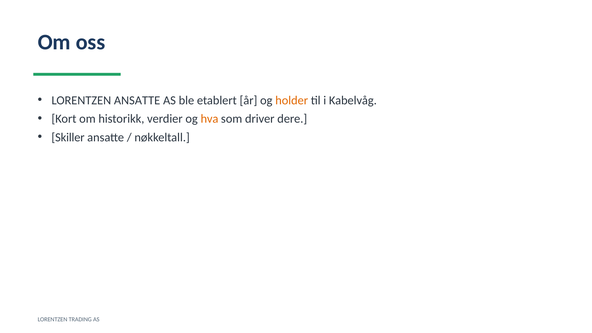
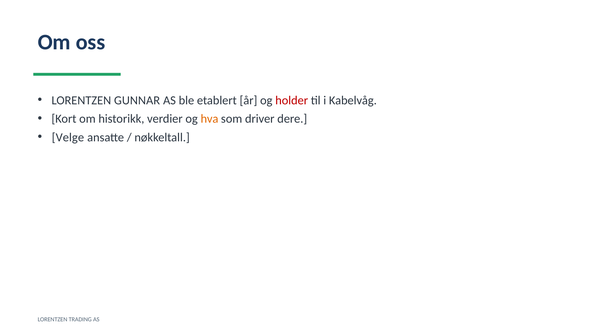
LORENTZEN ANSATTE: ANSATTE -> GUNNAR (137, 100)
holder colour: orange -> red (292, 100)
Skiller: Skiller -> Velge (68, 137)
